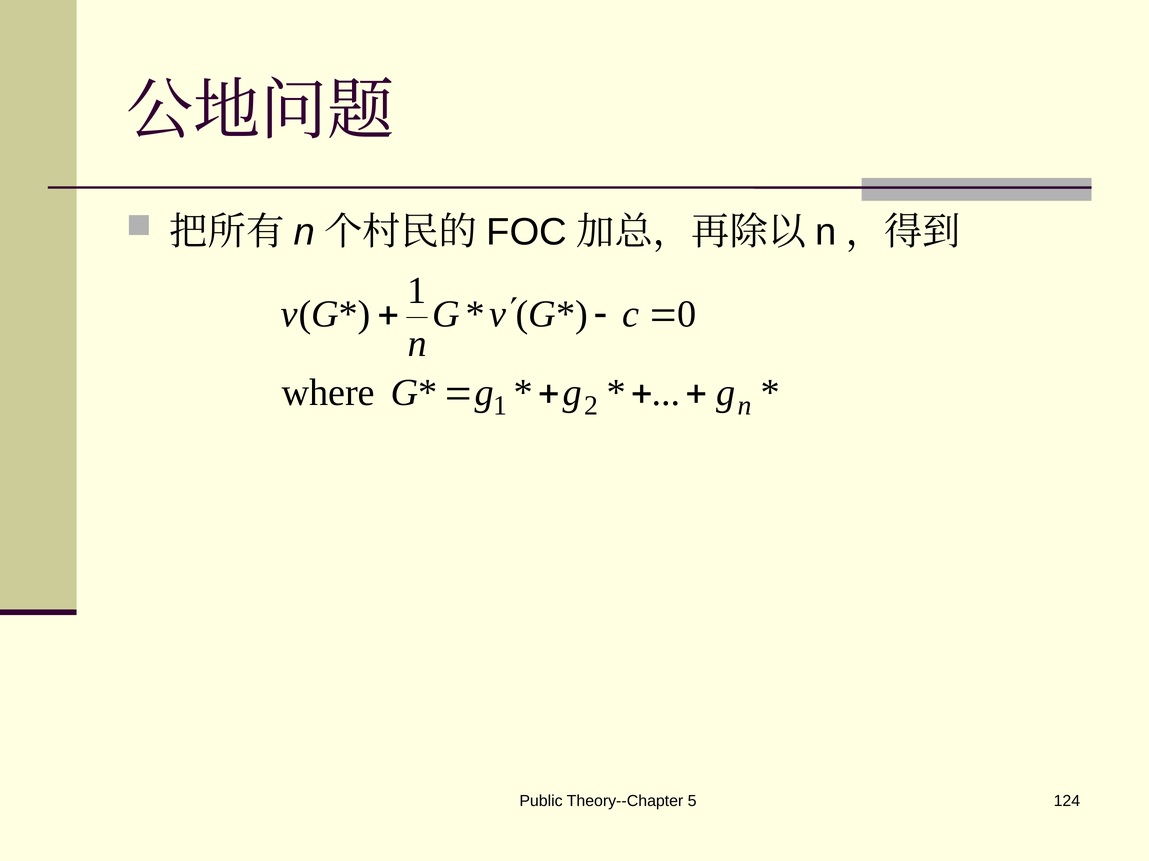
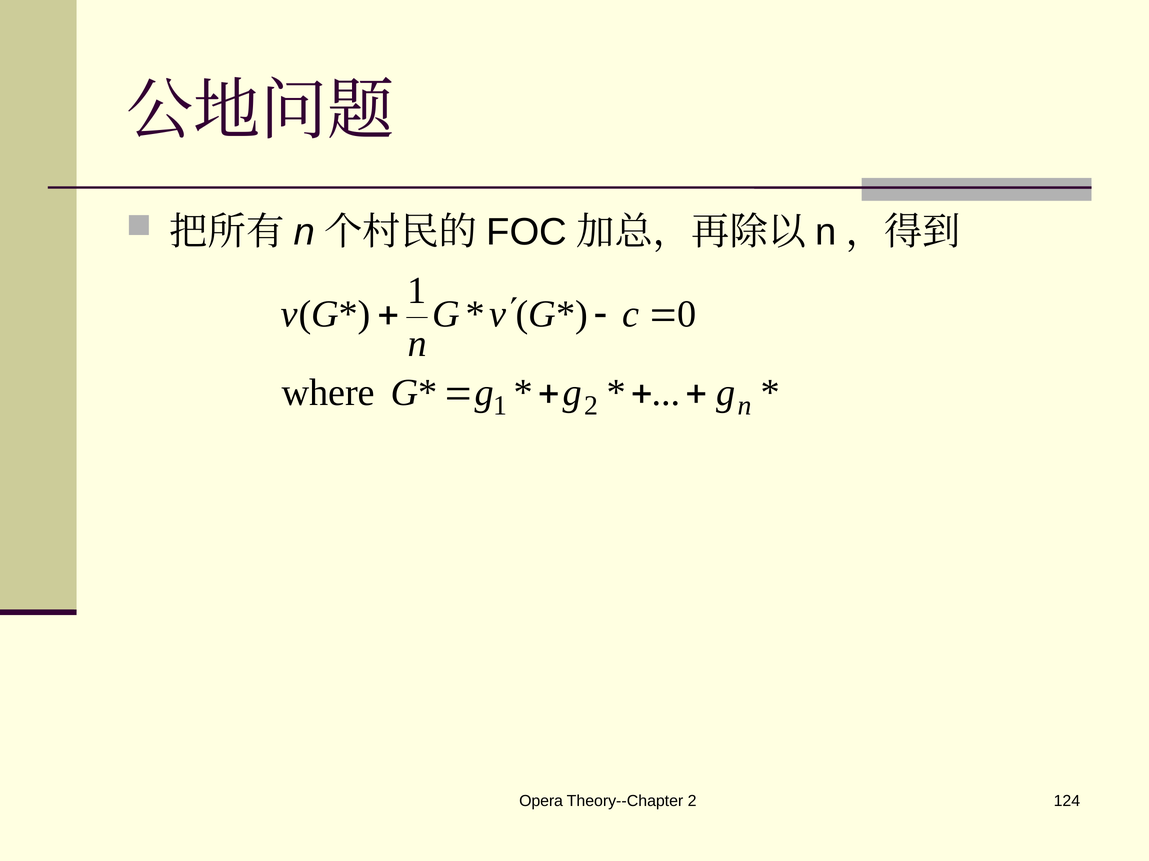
Public: Public -> Opera (541, 802)
Theory--Chapter 5: 5 -> 2 (692, 802)
